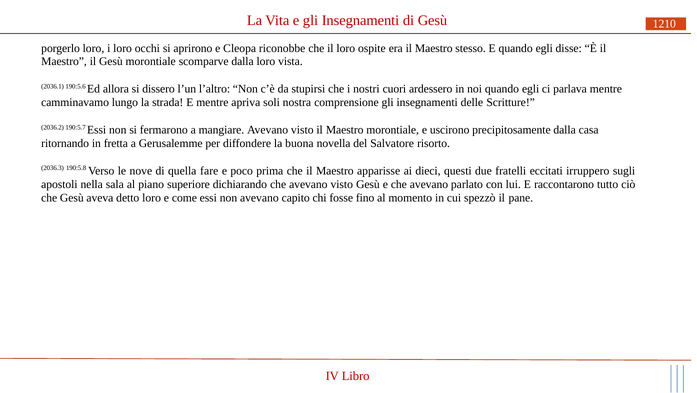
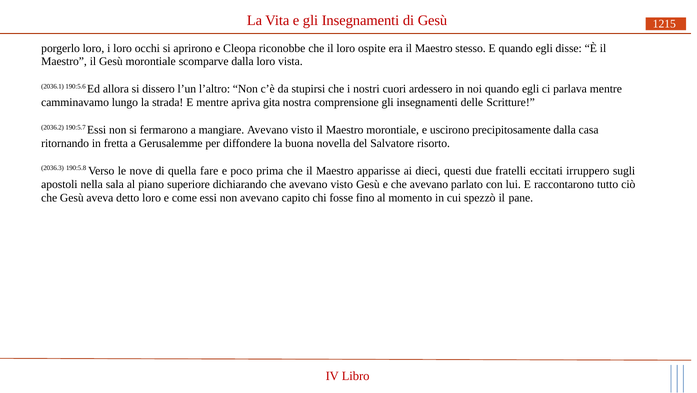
1210: 1210 -> 1215 (664, 24)
soli: soli -> gita (272, 102)
